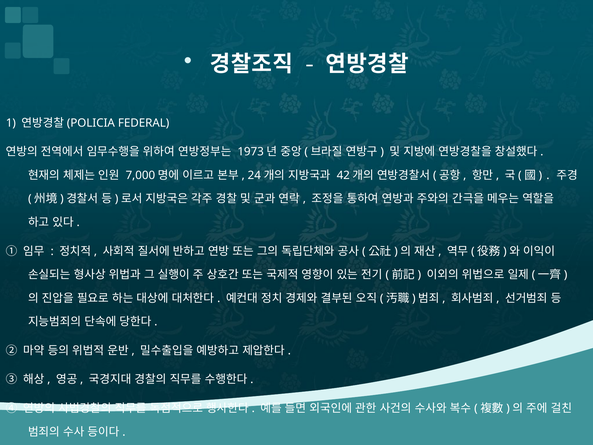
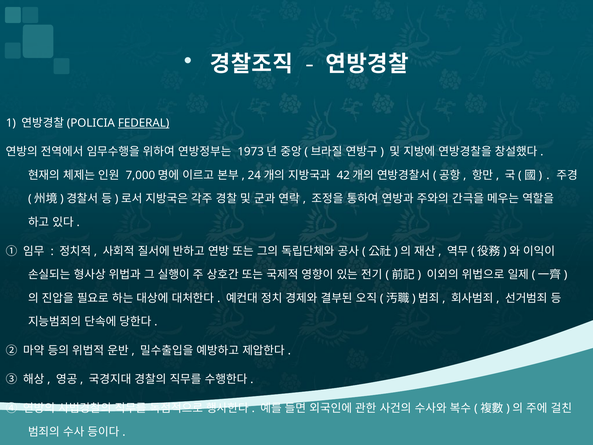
FEDERAL underline: none -> present (144, 123)
